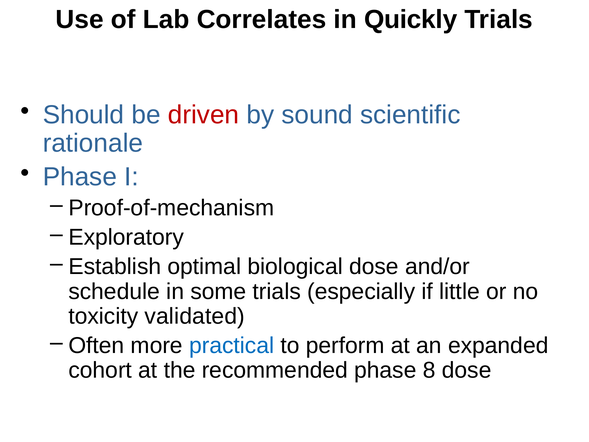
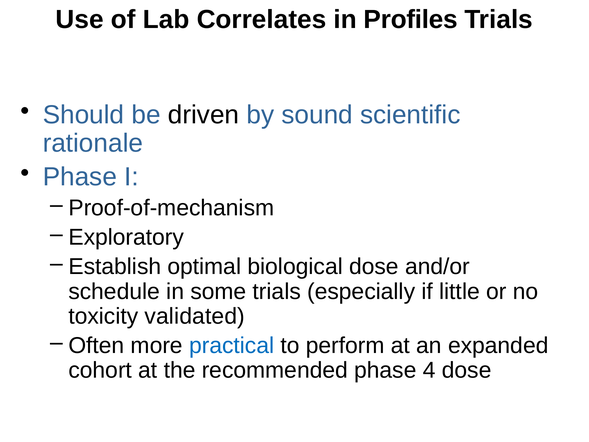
Quickly: Quickly -> Profiles (411, 19)
driven colour: red -> black (204, 115)
8: 8 -> 4 (429, 370)
